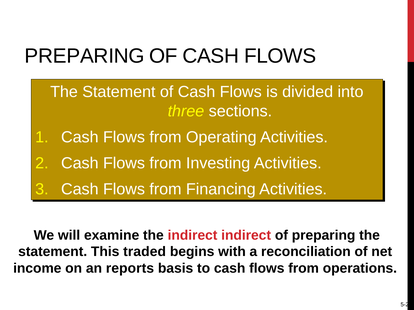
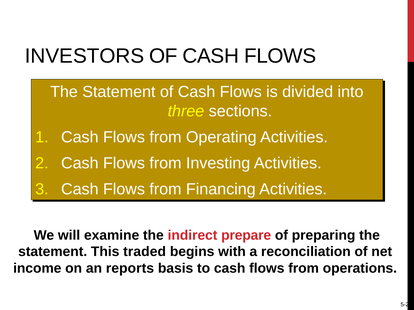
PREPARING: PREPARING -> INVESTORS (85, 56)
indirect indirect: indirect -> prepare (246, 236)
